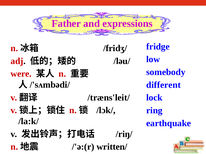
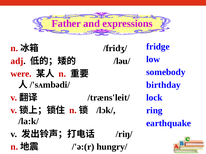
different: different -> birthday (163, 85)
written/: written/ -> hungry/ (112, 147)
